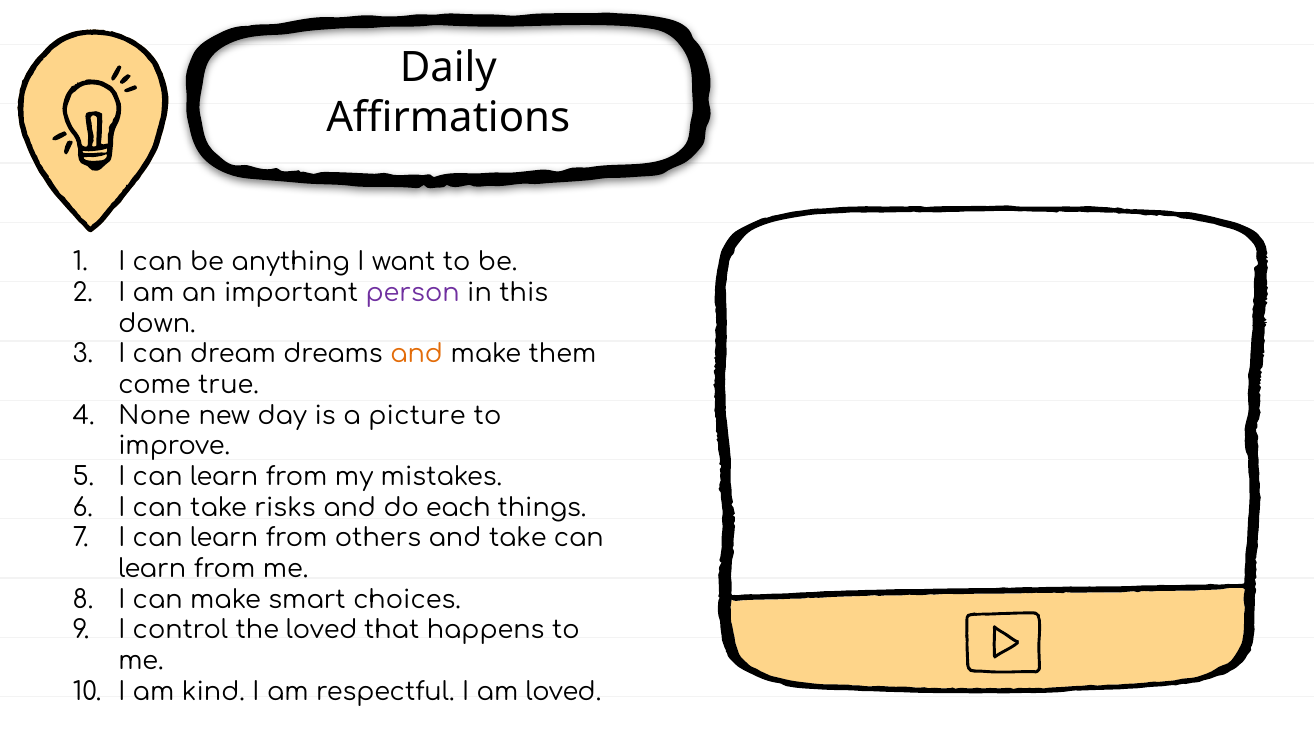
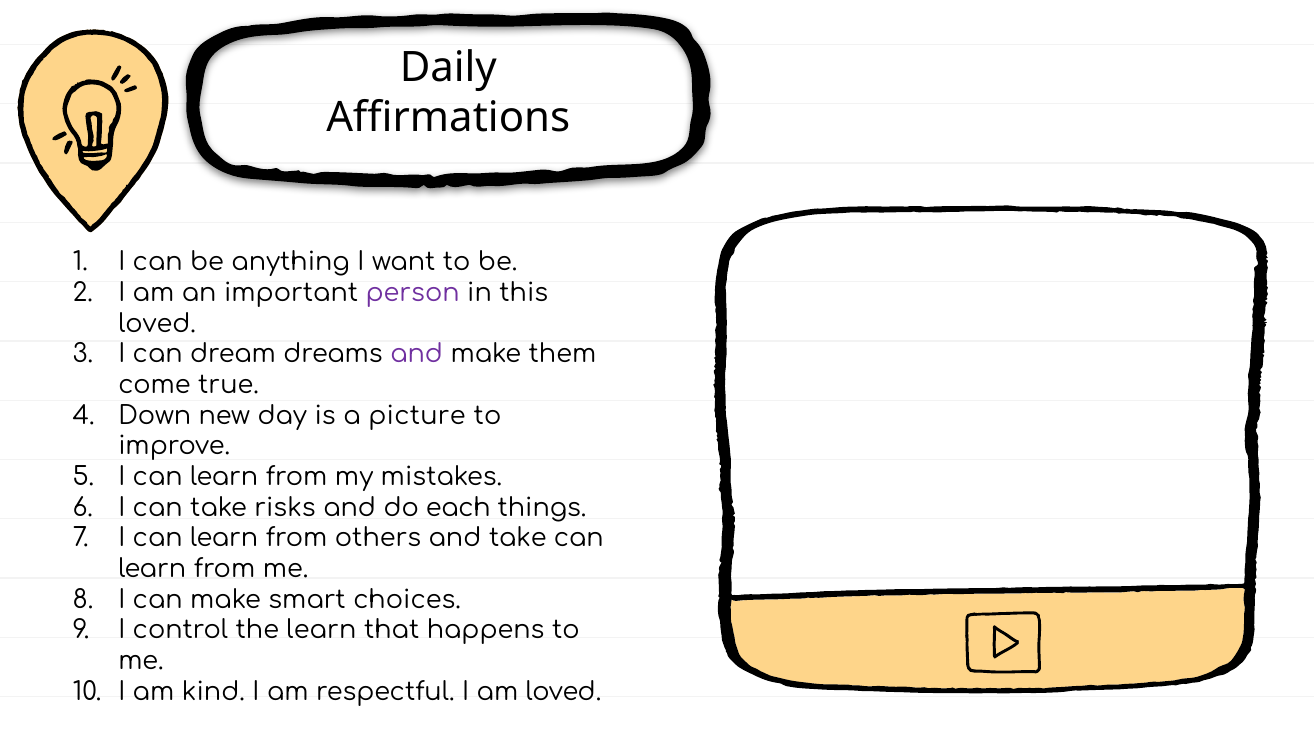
down: down -> loved (157, 324)
and colour: orange -> purple (417, 355)
None: None -> Down (155, 416)
the loved: loved -> learn (321, 631)
